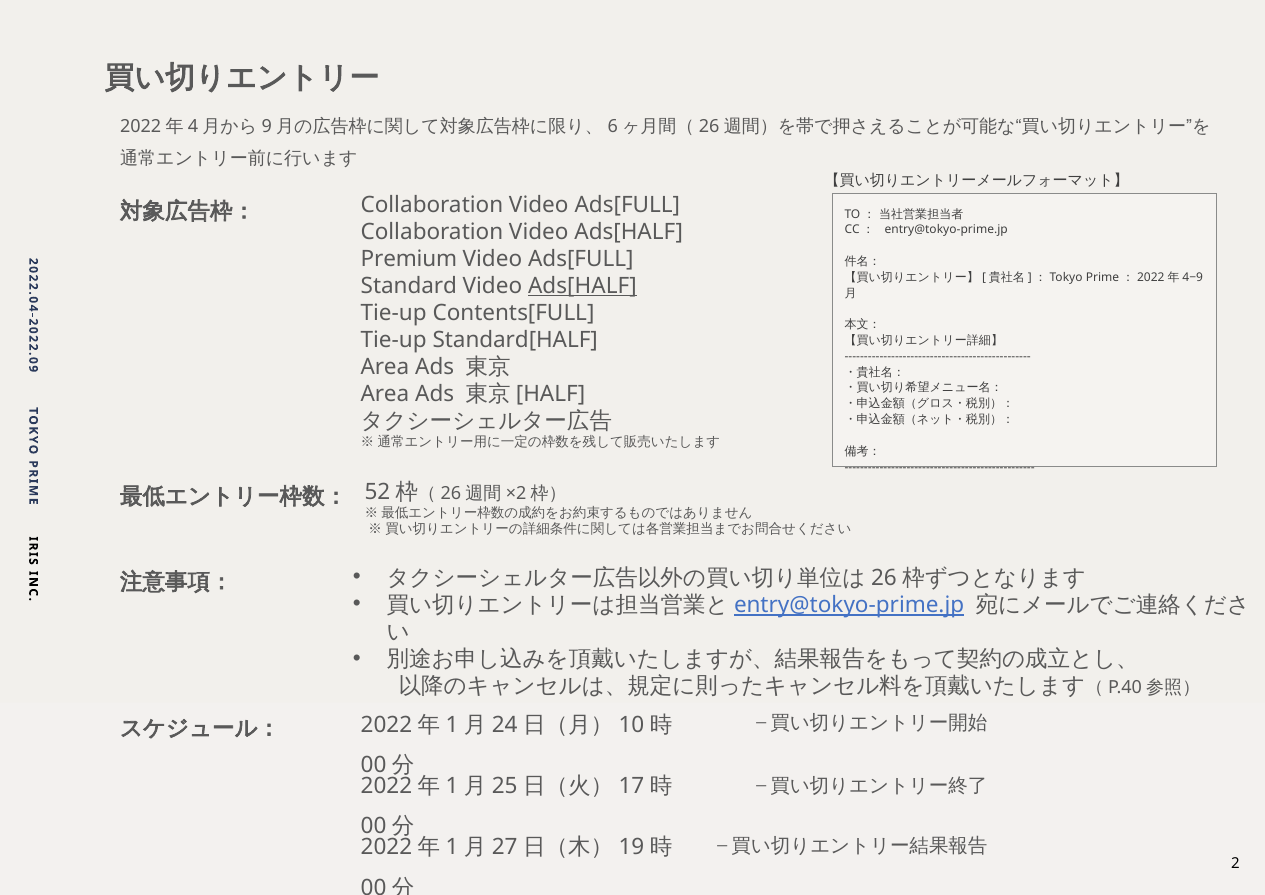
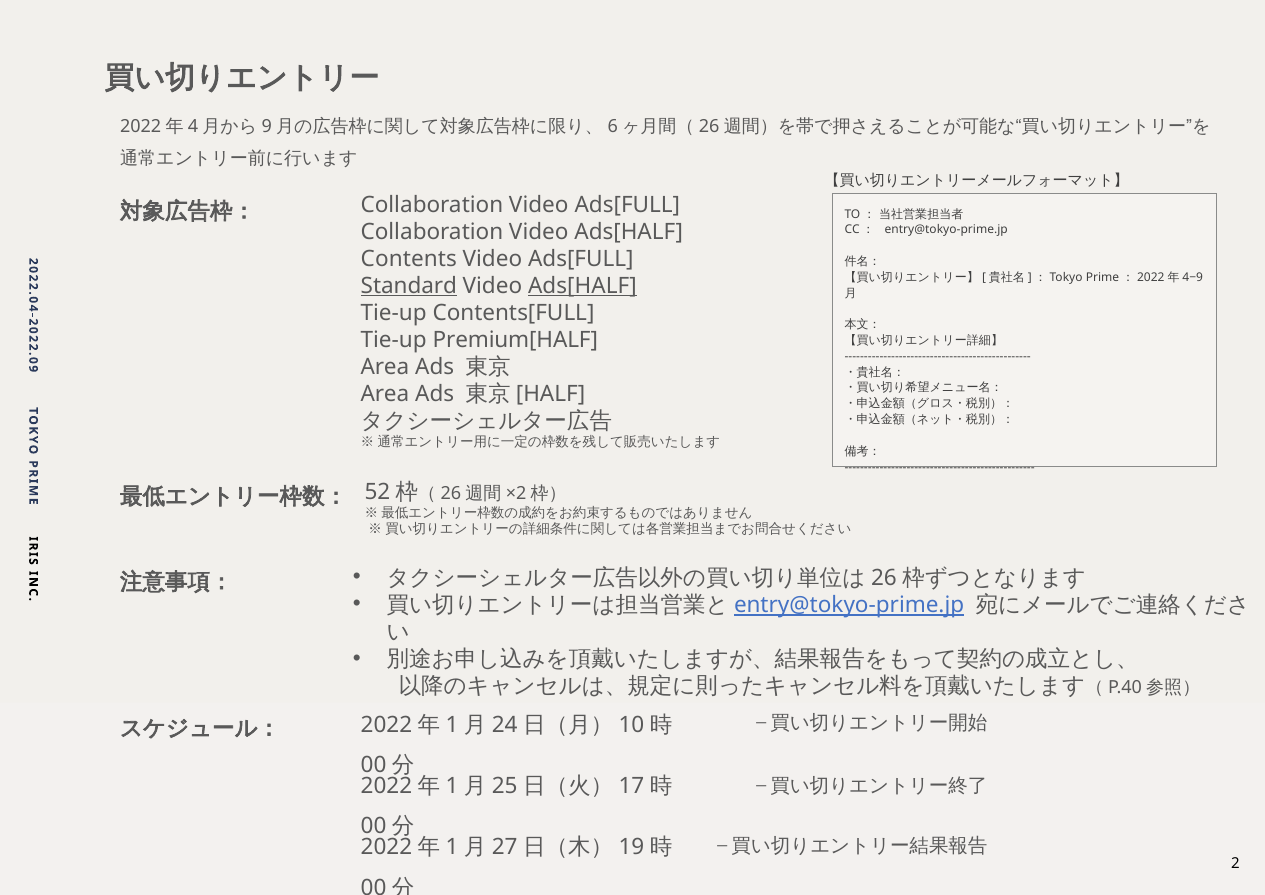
Premium: Premium -> Contents (409, 259)
Standard underline: none -> present (409, 286)
Standard[HALF: Standard[HALF -> Premium[HALF (515, 340)
